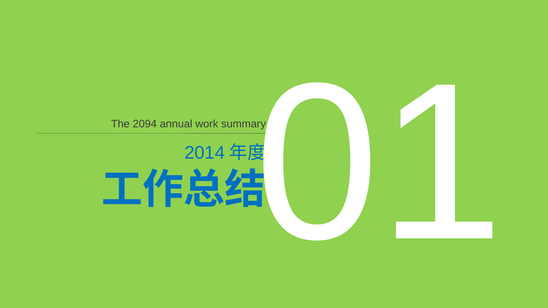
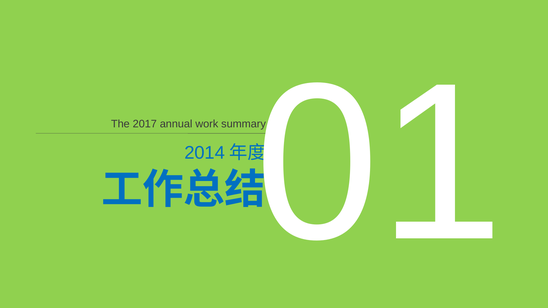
2094: 2094 -> 2017 (145, 124)
